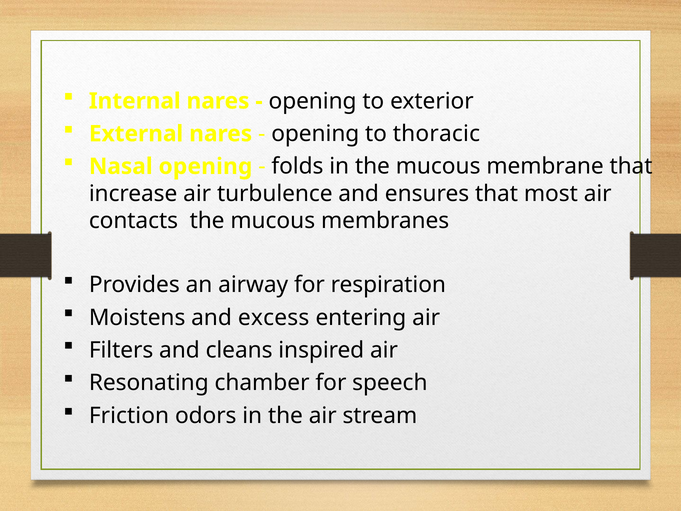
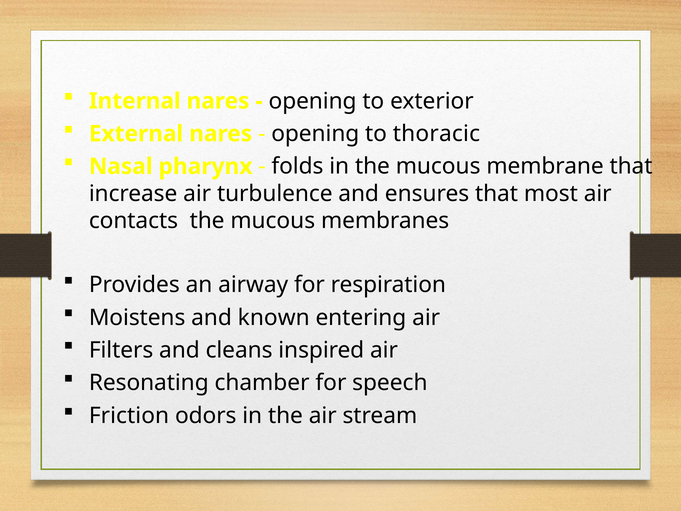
Nasal opening: opening -> pharynx (206, 166)
excess: excess -> known (274, 317)
